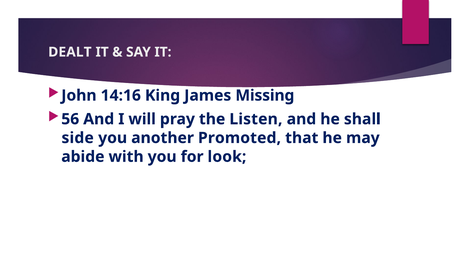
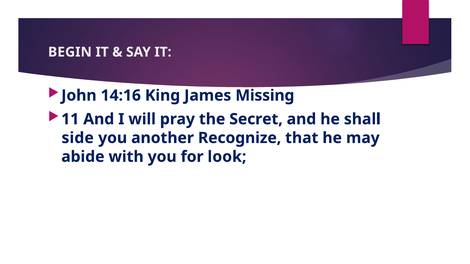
DEALT: DEALT -> BEGIN (70, 52)
56: 56 -> 11 (70, 119)
Listen: Listen -> Secret (256, 119)
Promoted: Promoted -> Recognize (240, 138)
